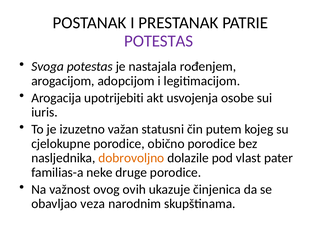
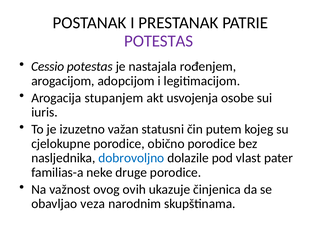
Svoga: Svoga -> Cessio (48, 67)
upotrijebiti: upotrijebiti -> stupanjem (114, 98)
dobrovoljno colour: orange -> blue (131, 159)
